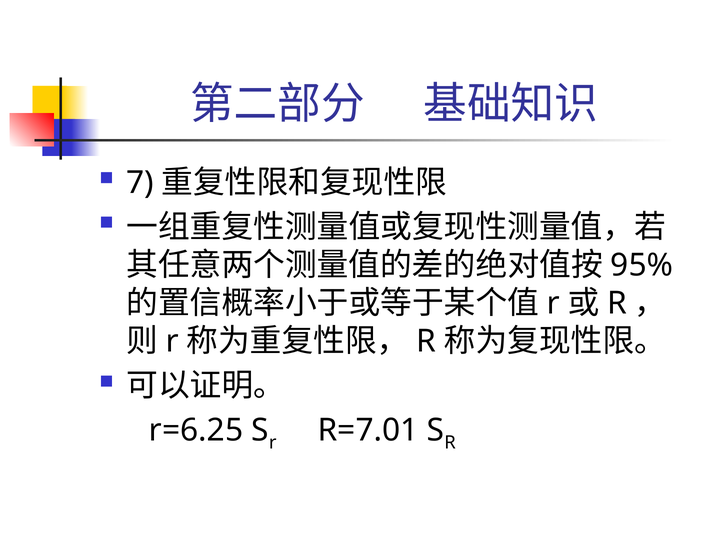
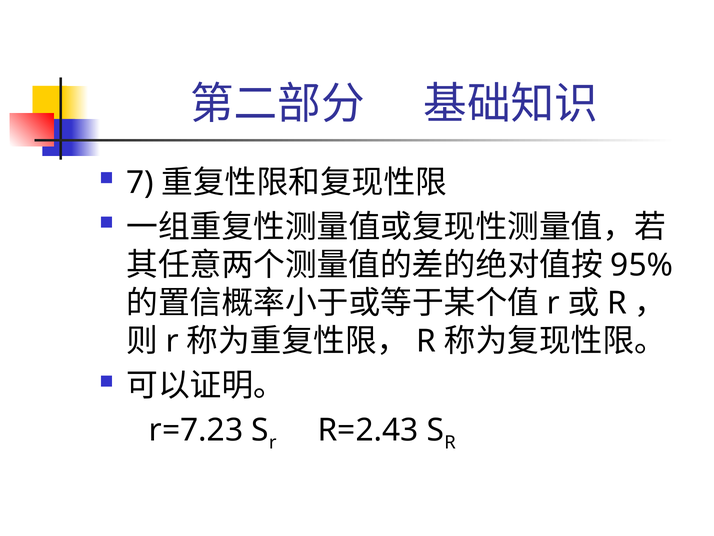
r=6.25: r=6.25 -> r=7.23 (196, 430)
R=7.01: R=7.01 -> R=2.43 (368, 430)
